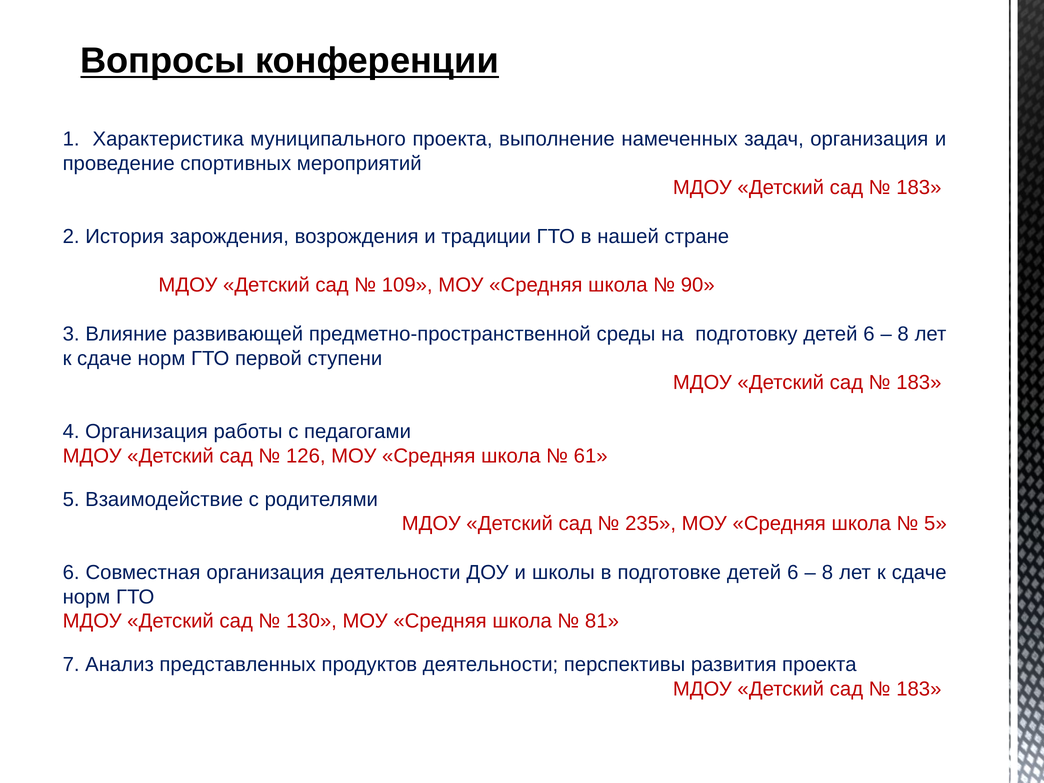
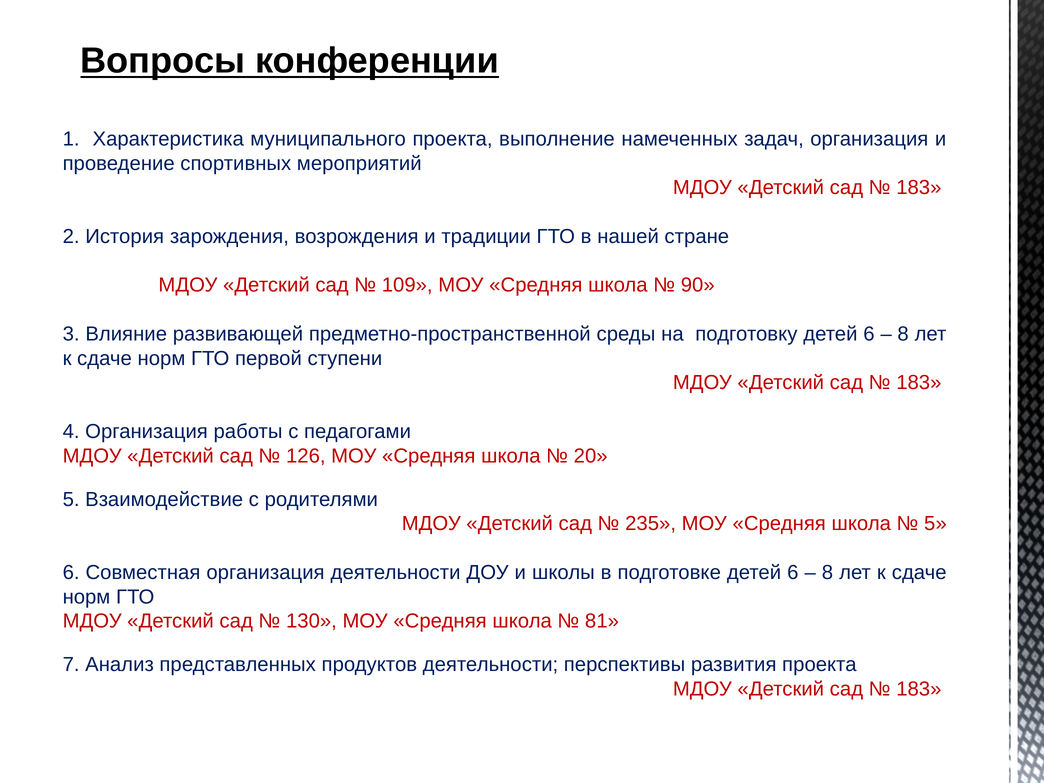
61: 61 -> 20 (591, 456)
